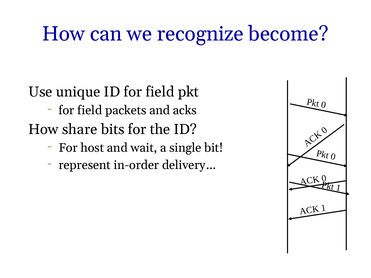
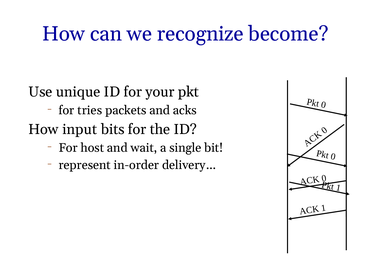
ID for field: field -> your (160, 92)
field: field -> tries (90, 110)
share: share -> input (80, 129)
